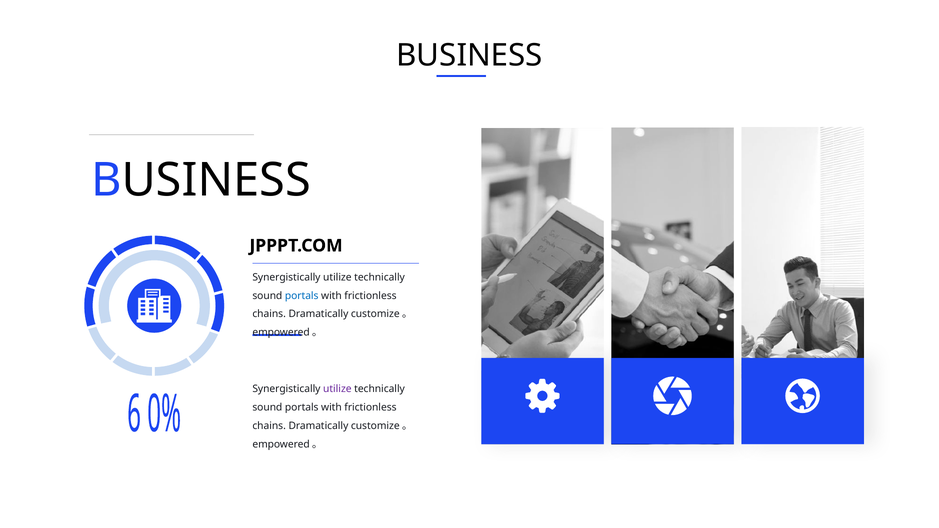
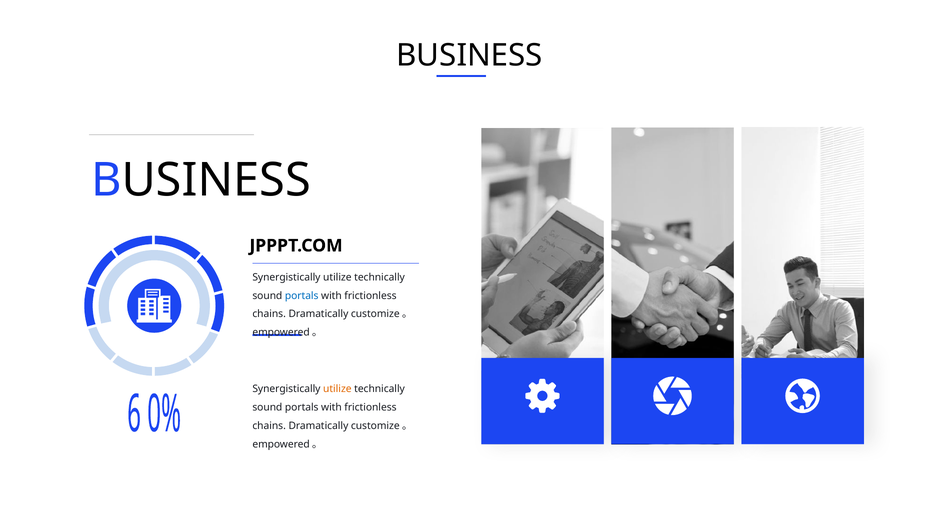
utilize colour: purple -> orange (337, 389)
